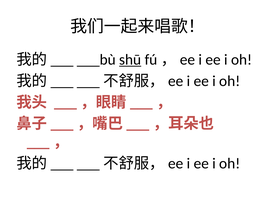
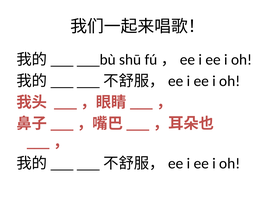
shū underline: present -> none (130, 60)
